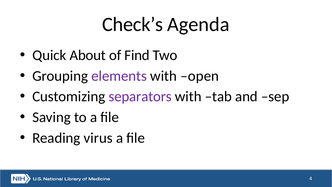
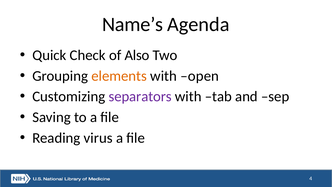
Check’s: Check’s -> Name’s (133, 24)
About: About -> Check (88, 55)
Find: Find -> Also (137, 55)
elements colour: purple -> orange (119, 76)
